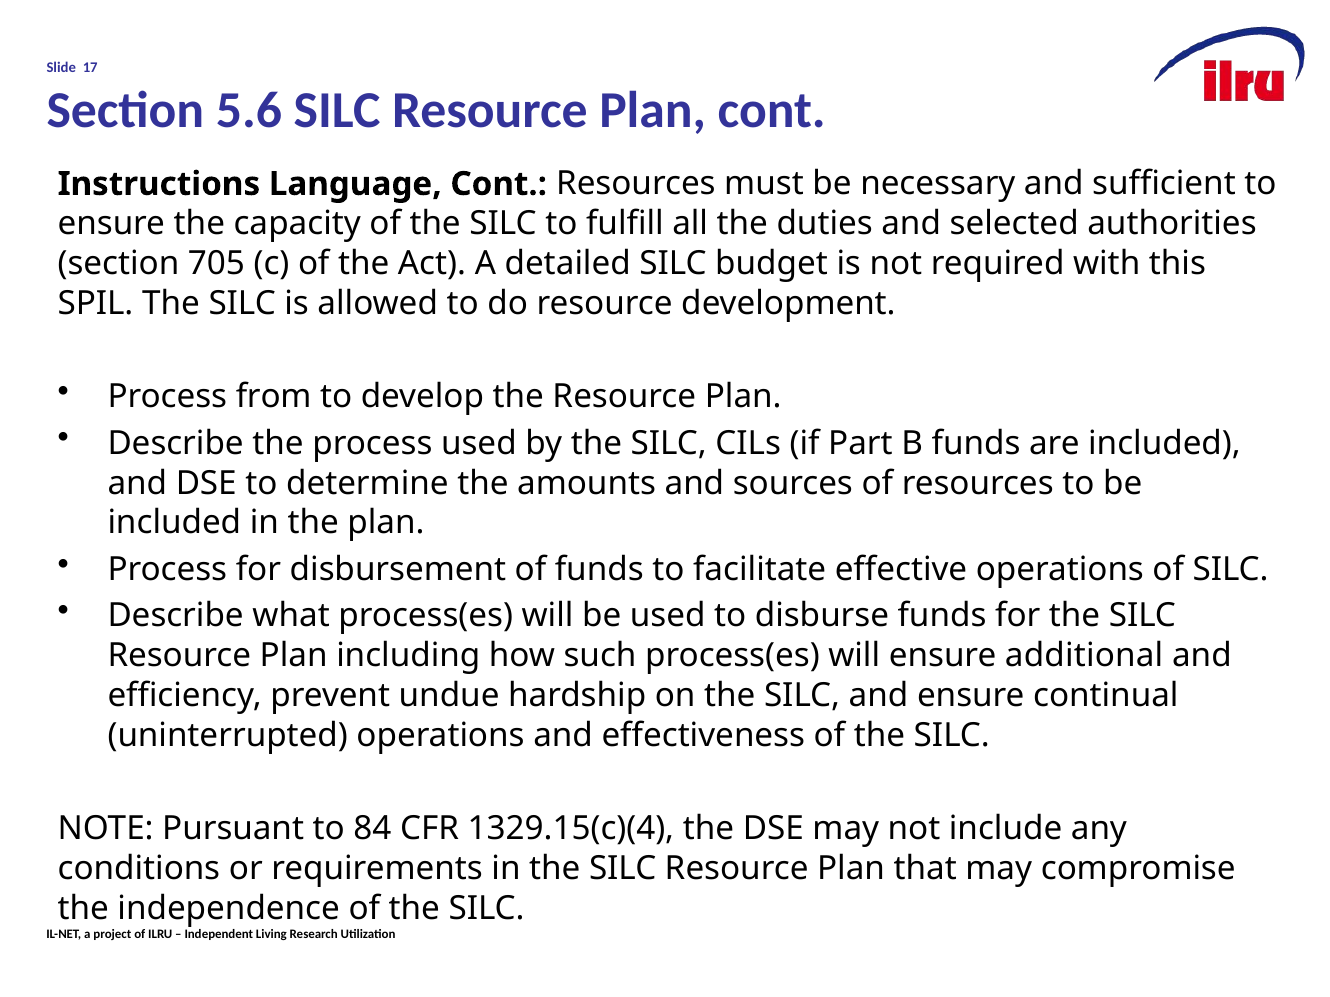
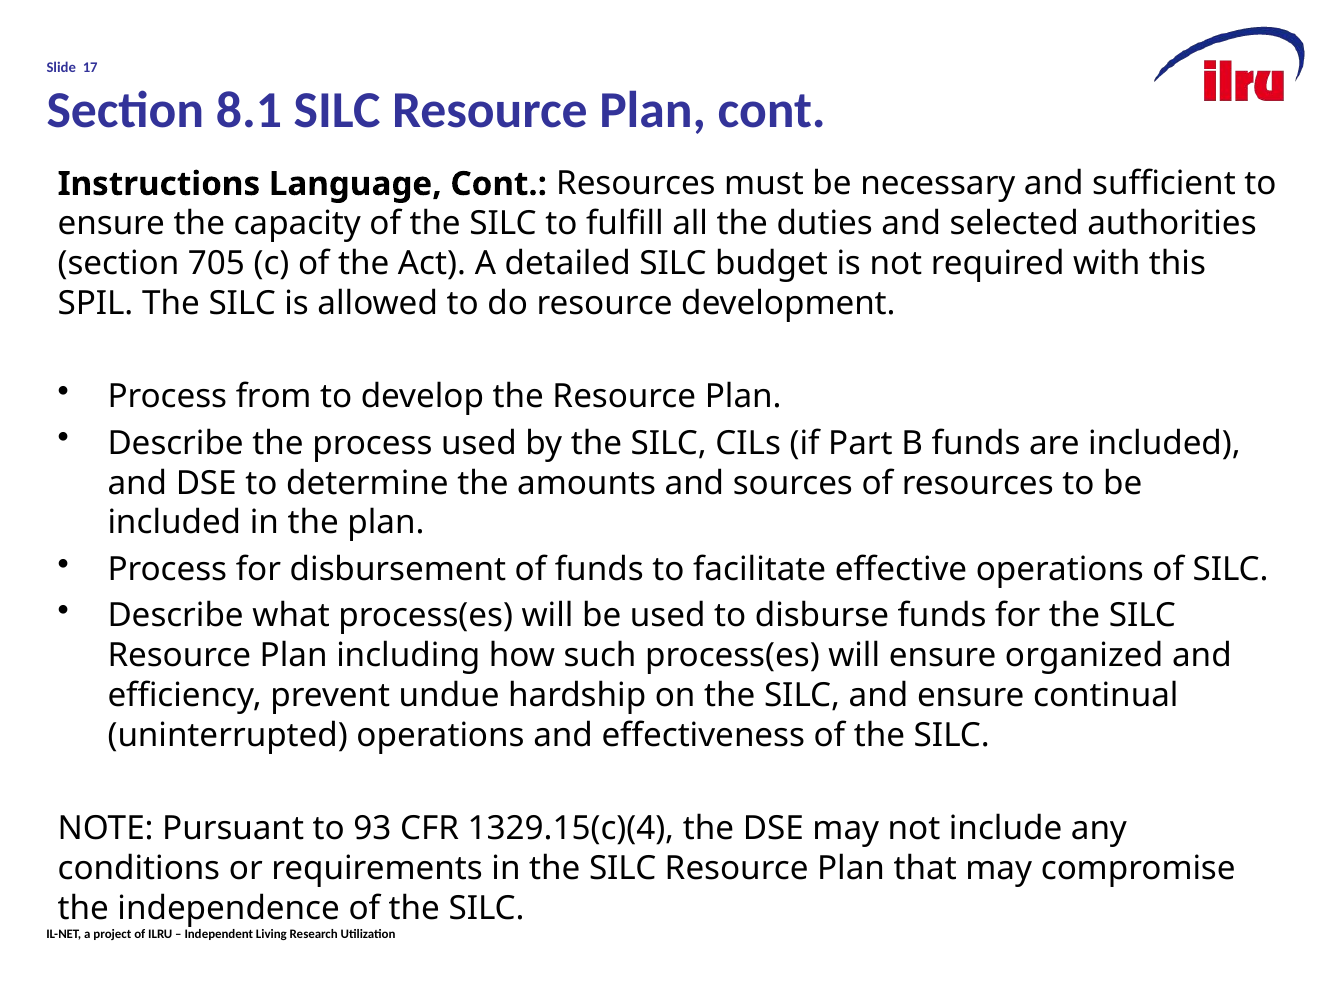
5.6: 5.6 -> 8.1 (249, 110)
additional: additional -> organized (1084, 656)
84: 84 -> 93 (372, 829)
